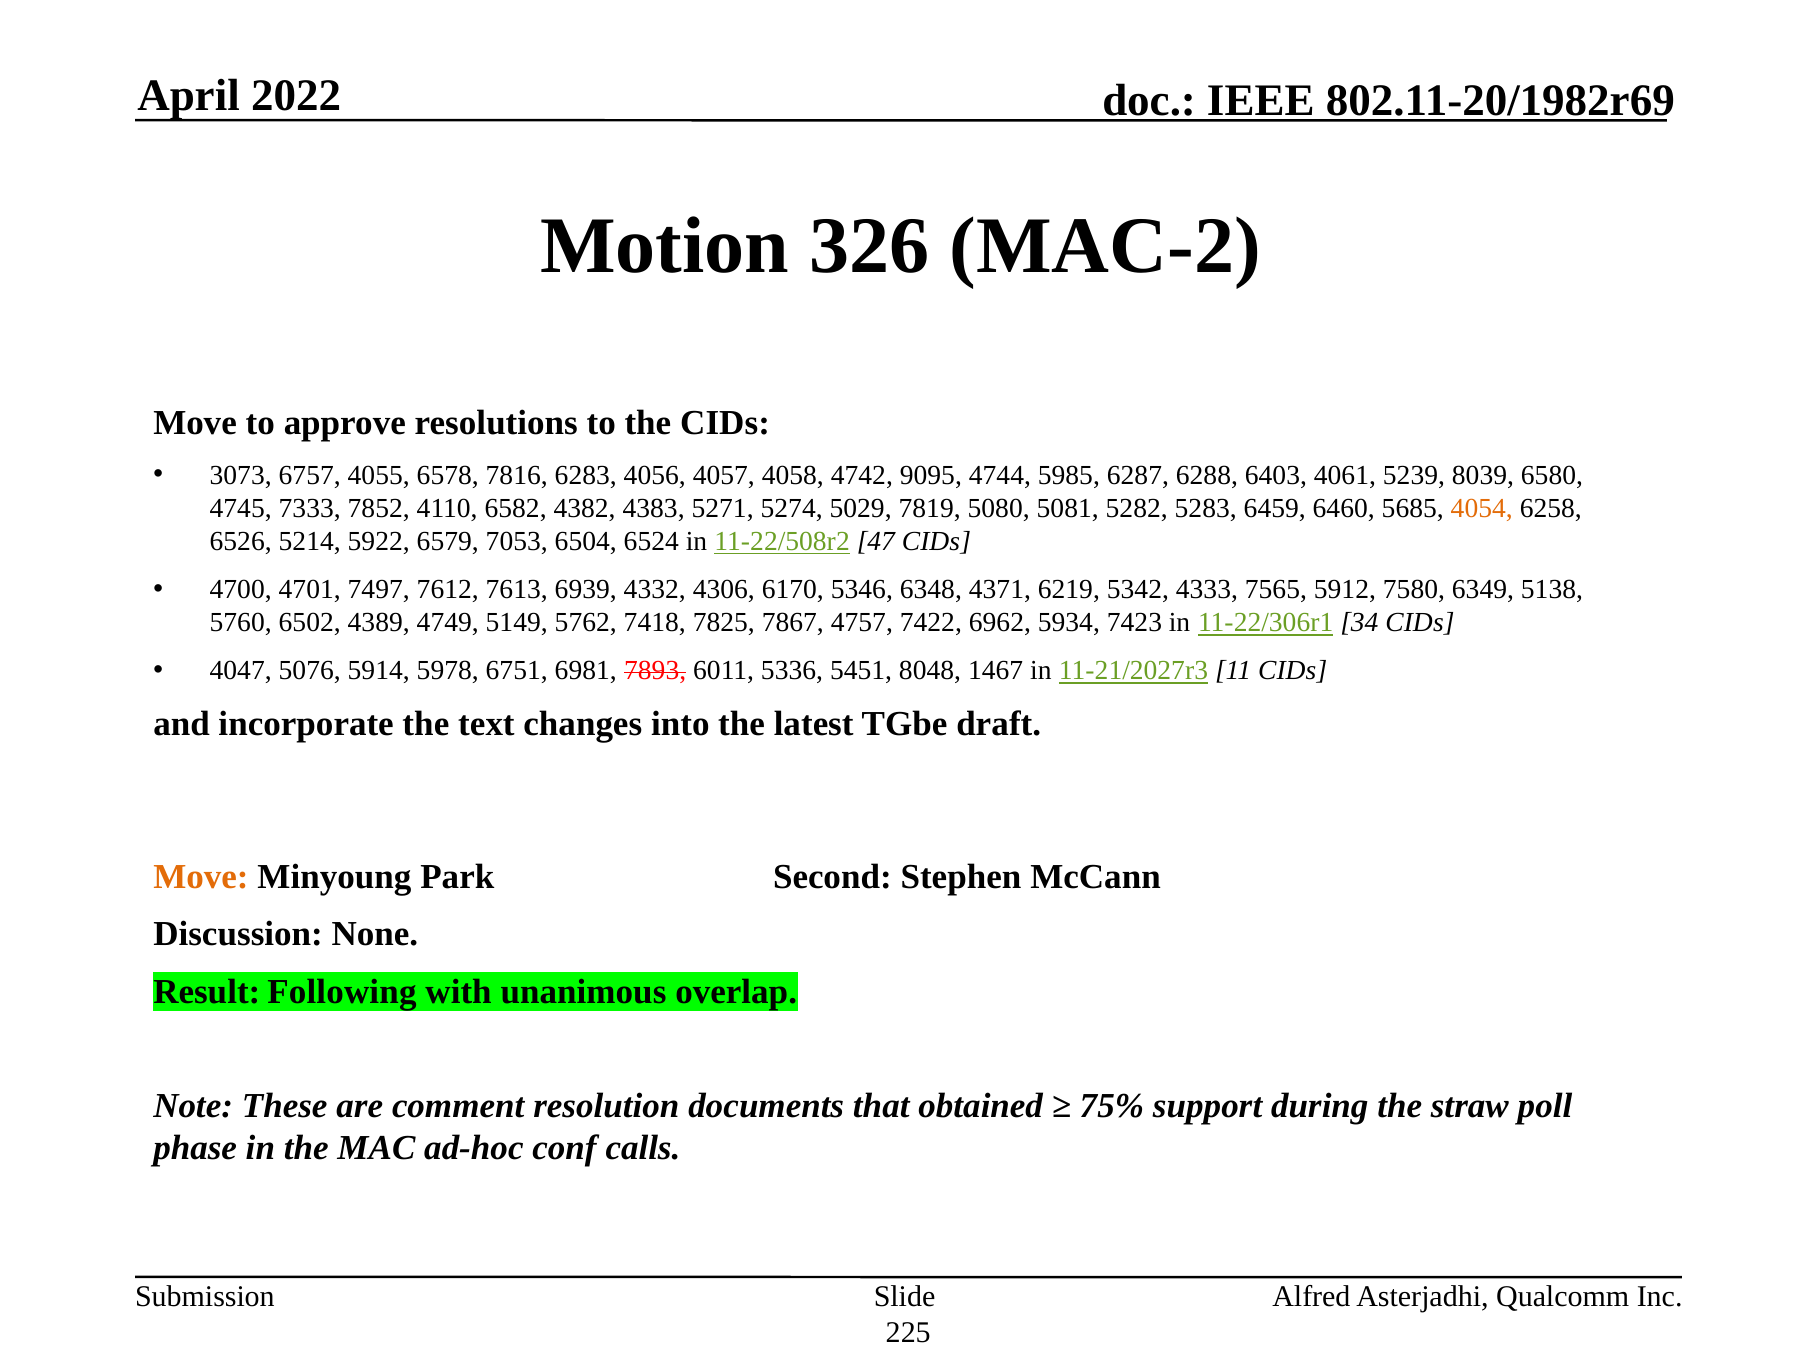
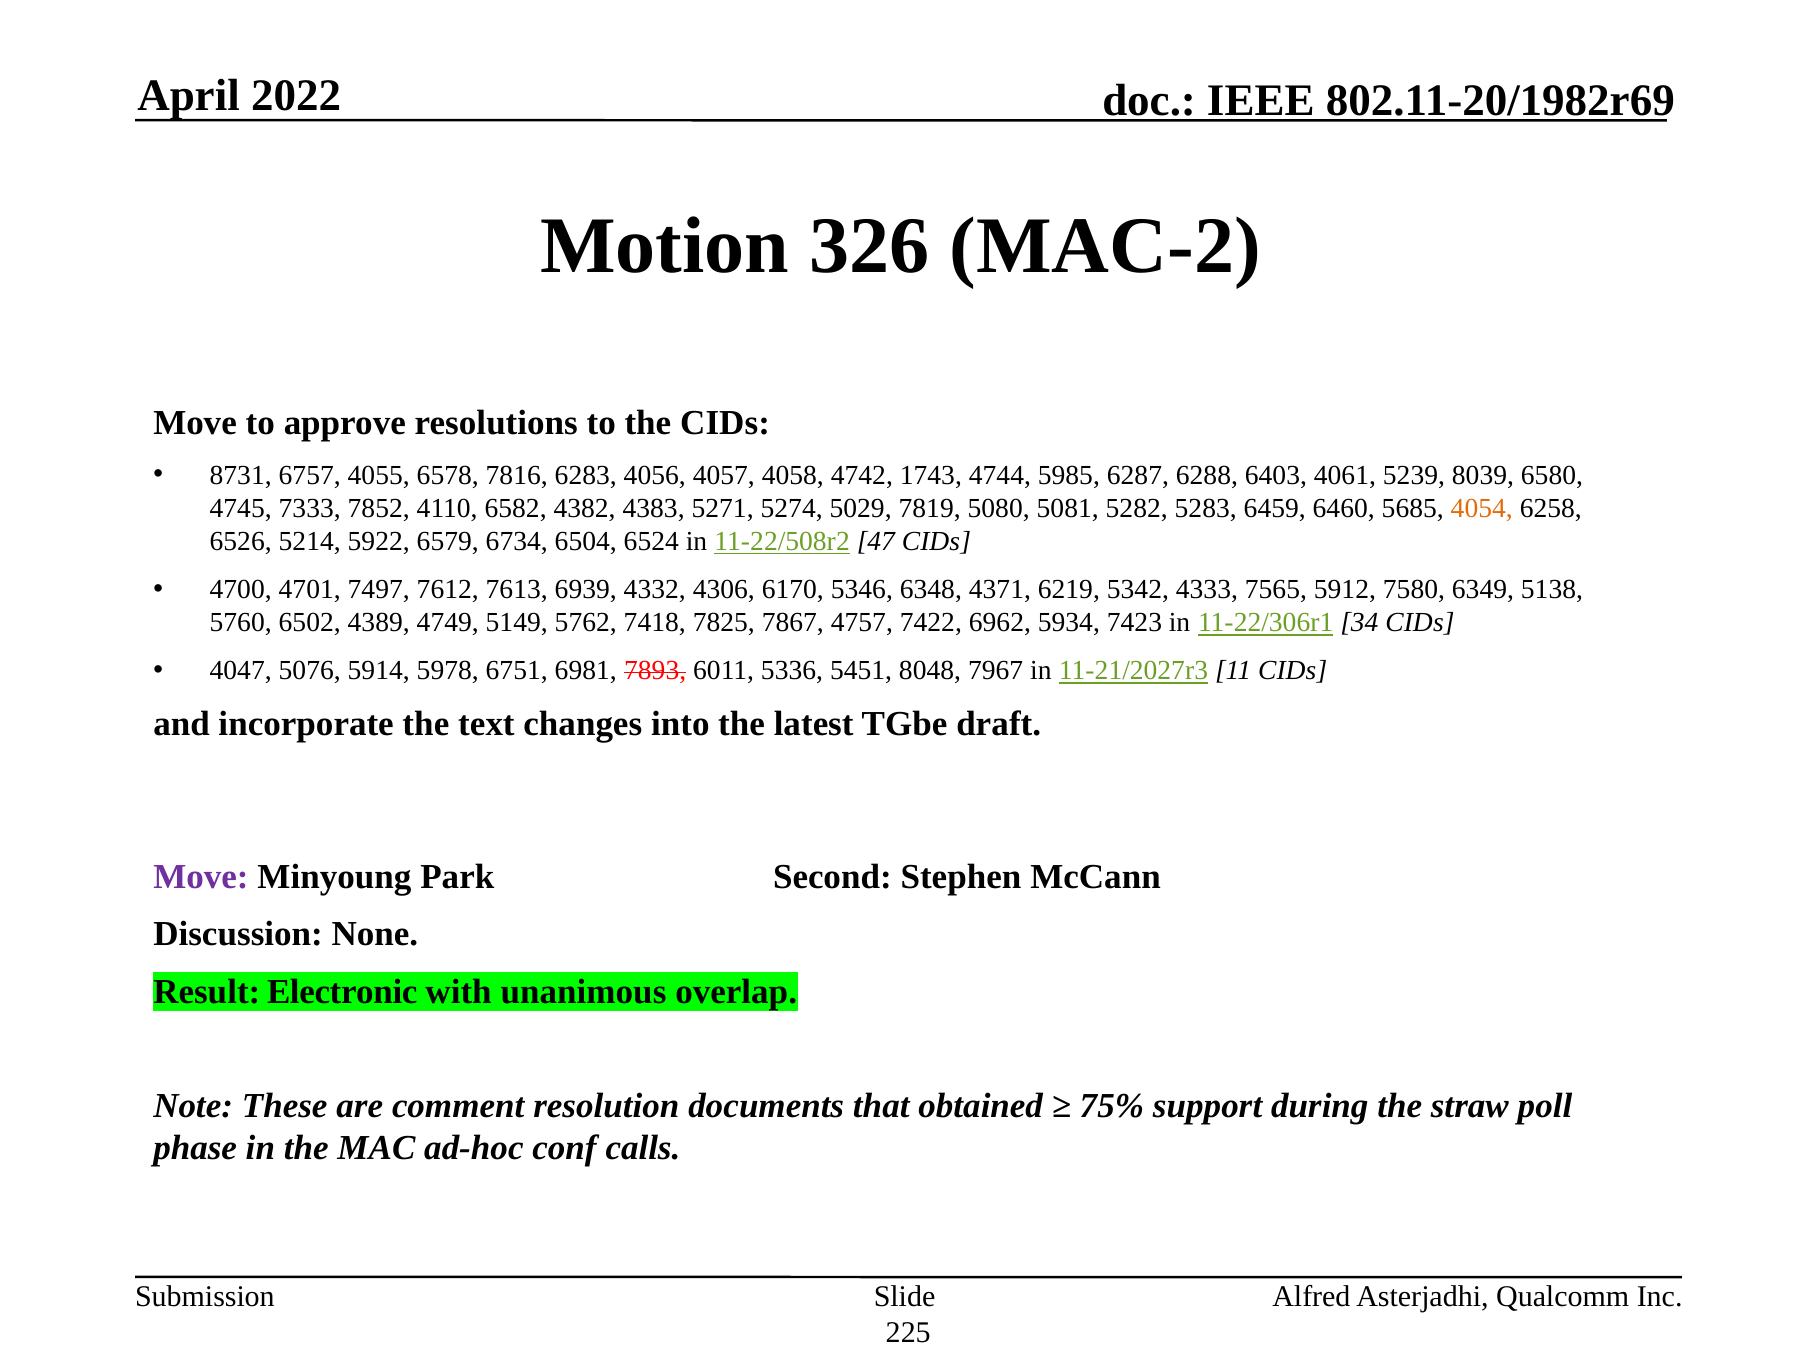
3073: 3073 -> 8731 (241, 475)
9095: 9095 -> 1743 (931, 475)
7053: 7053 -> 6734 (517, 541)
1467: 1467 -> 7967 (996, 670)
Move colour: orange -> purple (201, 877)
Following: Following -> Electronic (342, 991)
